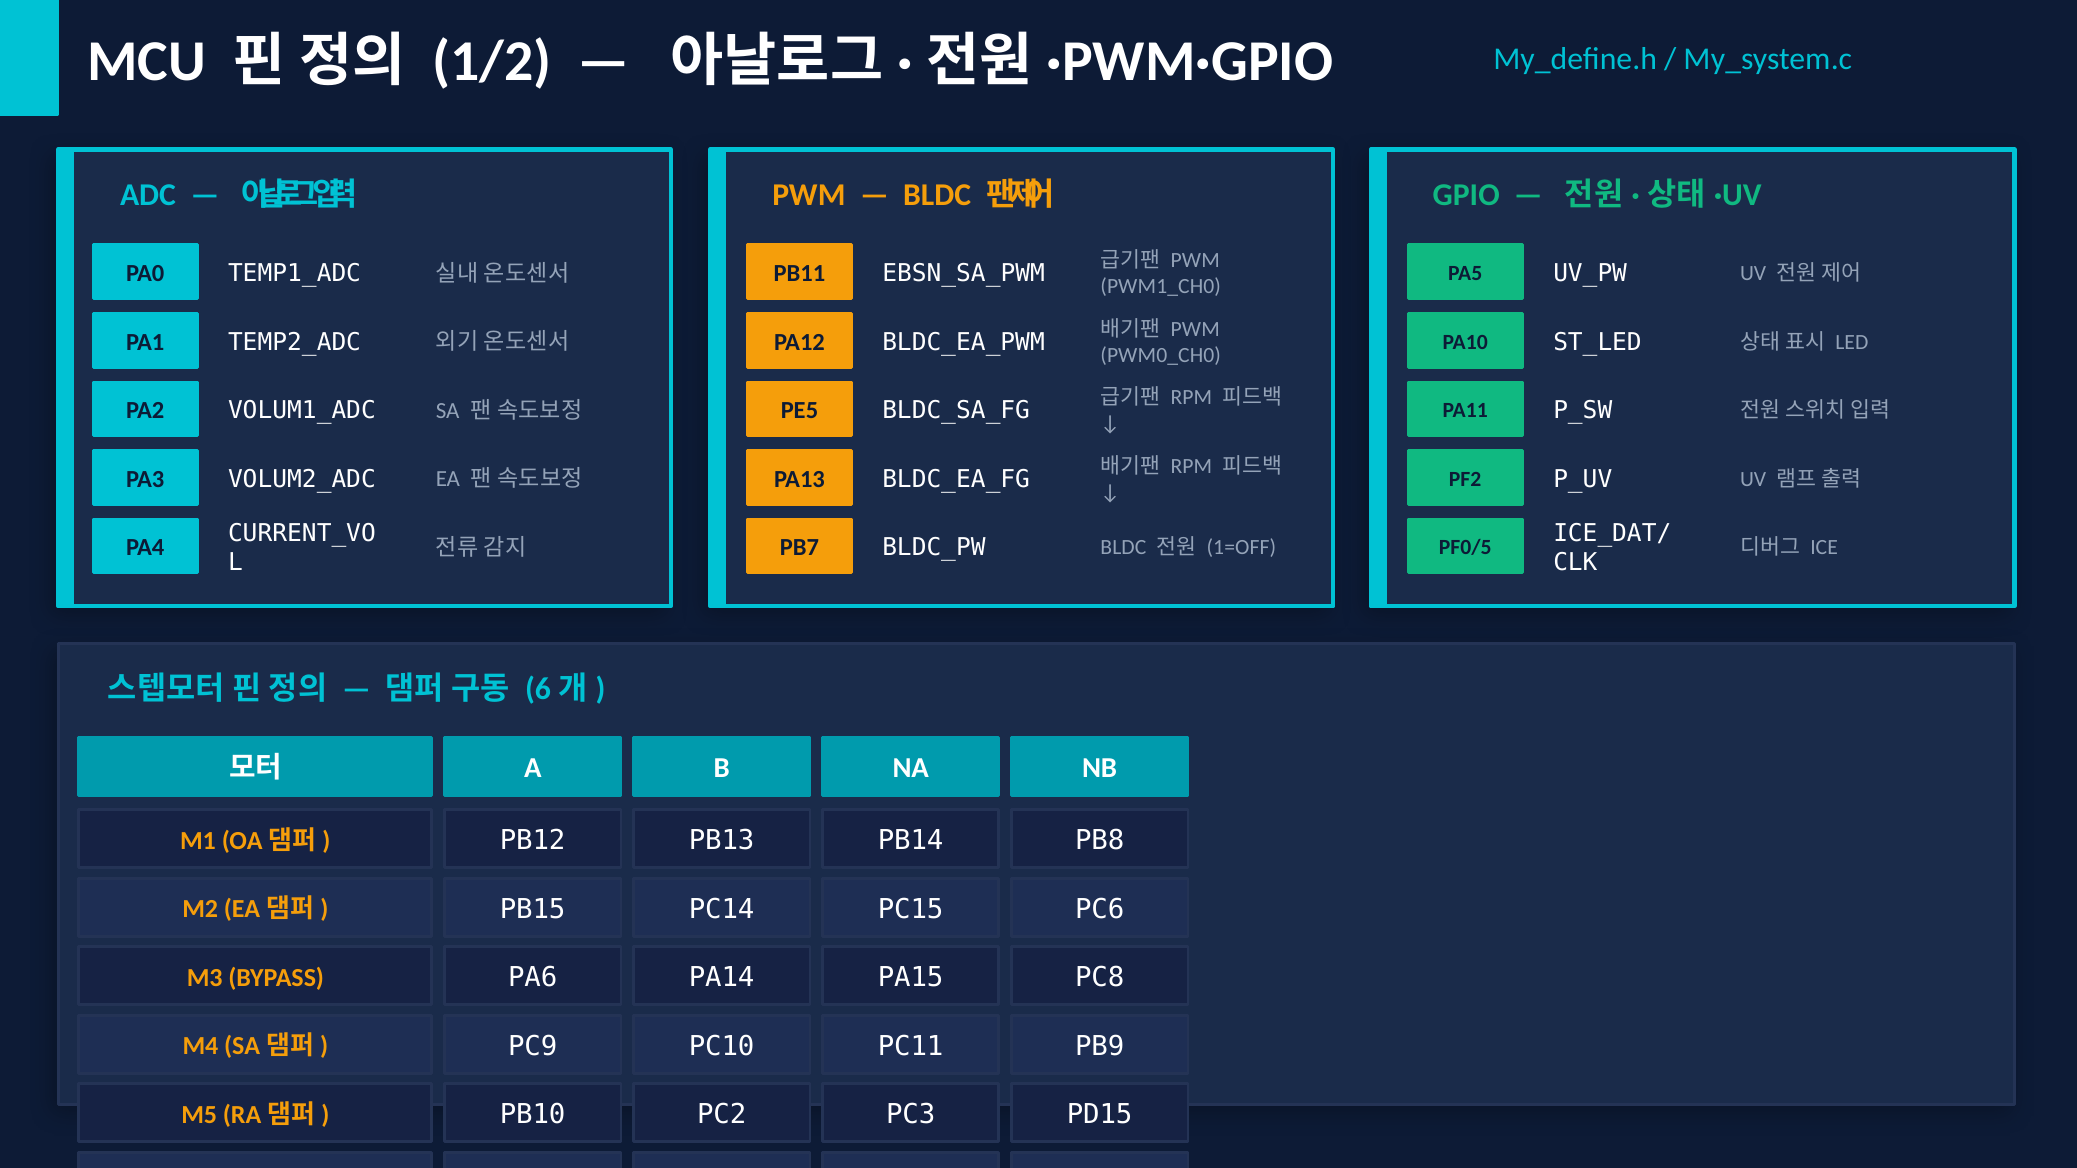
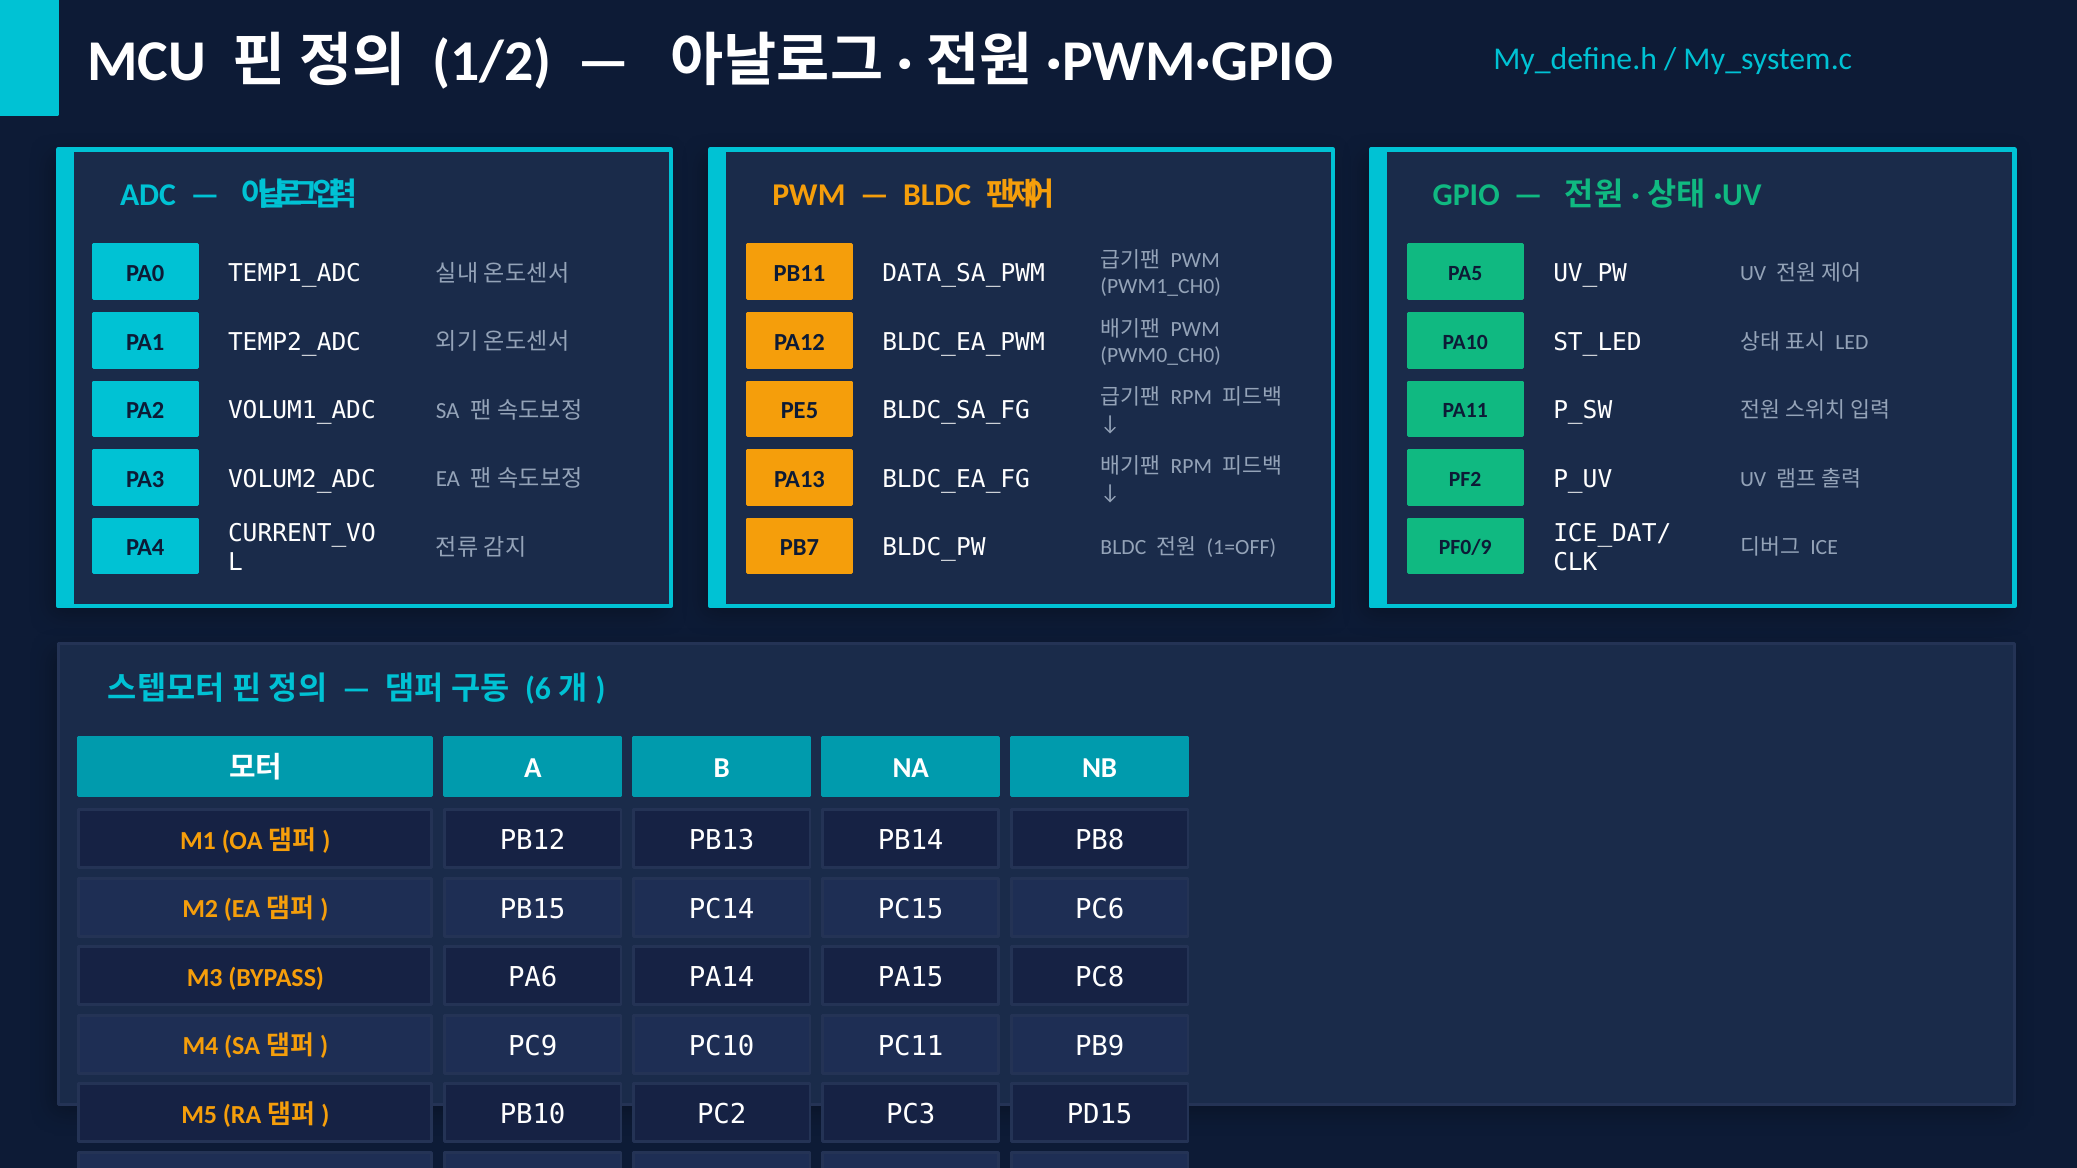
EBSN_SA_PWM: EBSN_SA_PWM -> DATA_SA_PWM (964, 274)
PF0/5: PF0/5 -> PF0/9 (1465, 548)
